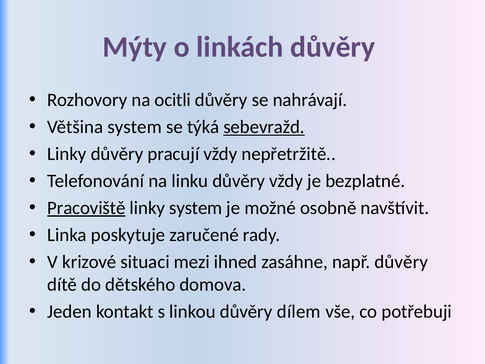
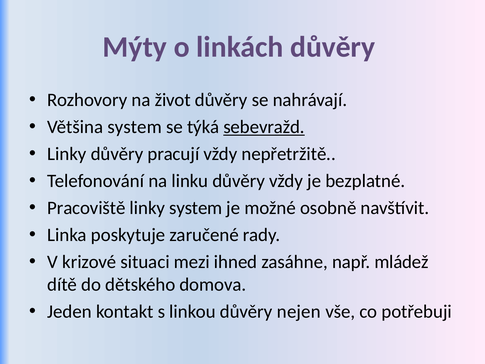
ocitli: ocitli -> život (173, 100)
Pracoviště underline: present -> none (86, 208)
např důvěry: důvěry -> mládež (401, 262)
dílem: dílem -> nejen (299, 311)
